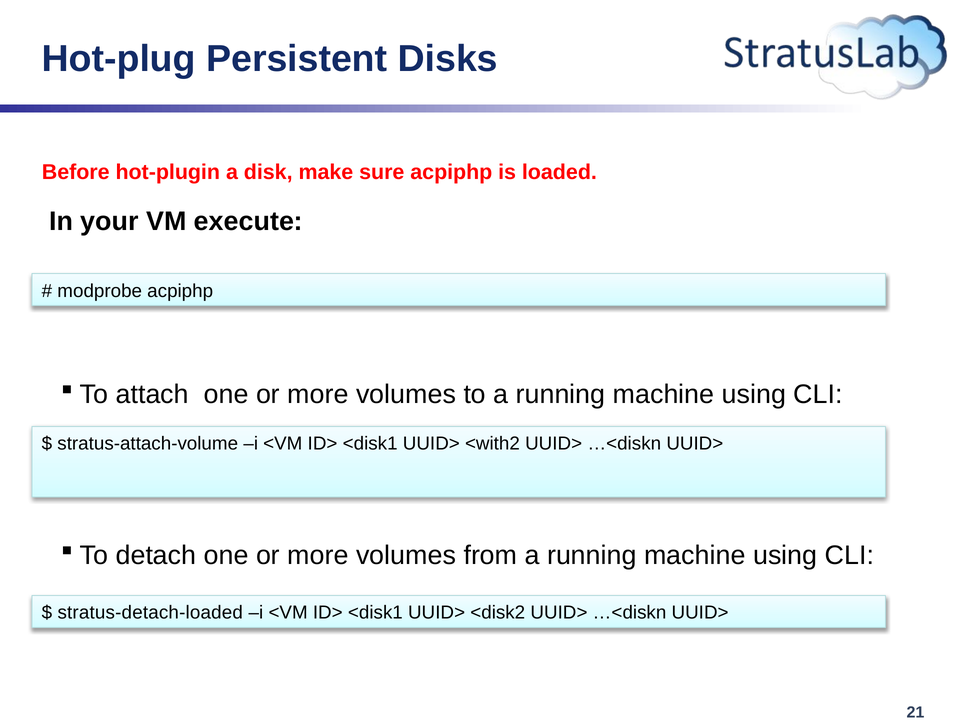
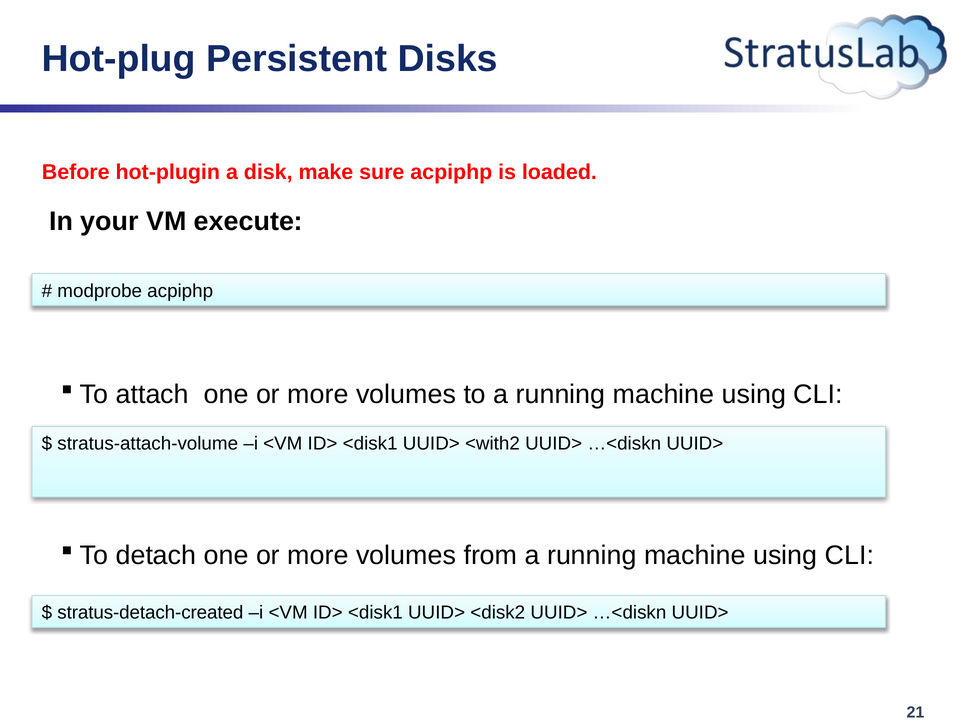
stratus-detach-loaded: stratus-detach-loaded -> stratus-detach-created (150, 613)
